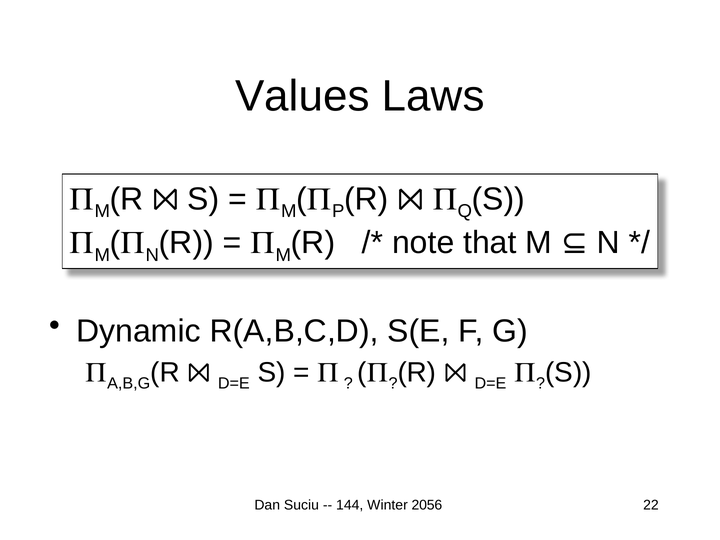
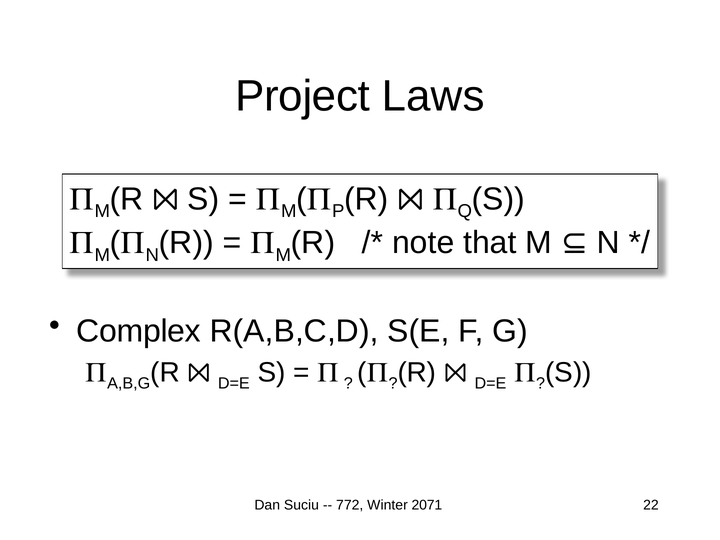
Values: Values -> Project (303, 96)
Dynamic: Dynamic -> Complex (139, 331)
144: 144 -> 772 (350, 505)
2056: 2056 -> 2071 (427, 505)
